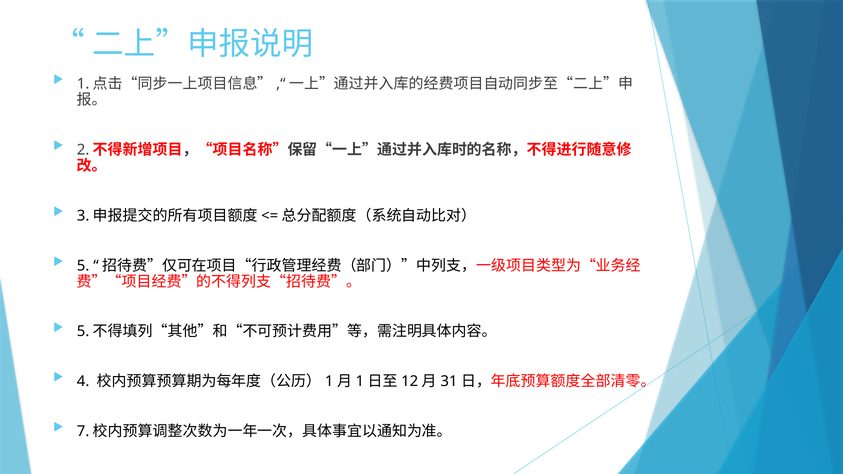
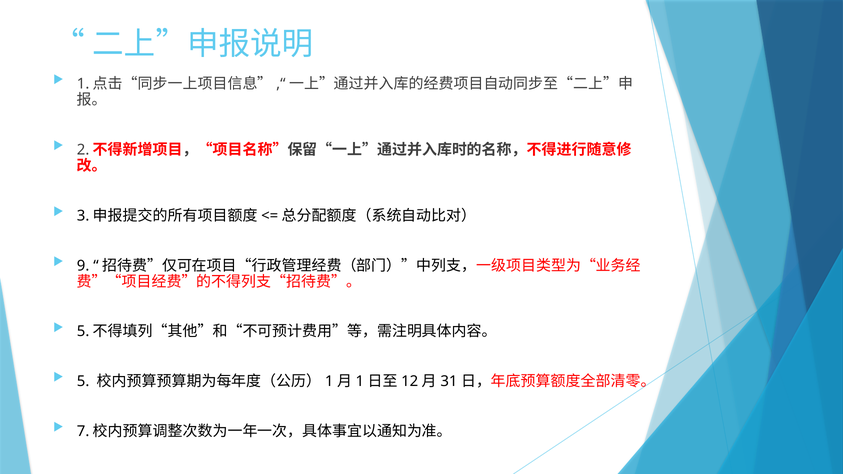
5: 5 -> 9 (83, 266)
4: 4 -> 5 (83, 381)
